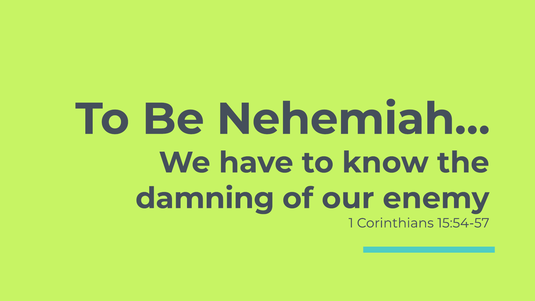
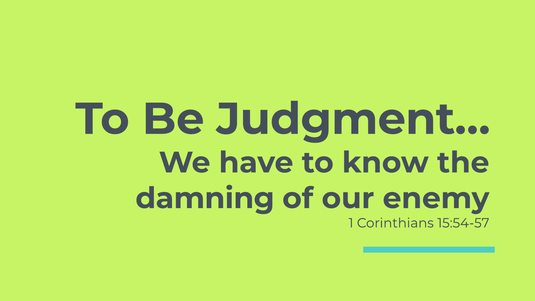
Nehemiah…: Nehemiah… -> Judgment… (353, 119)
